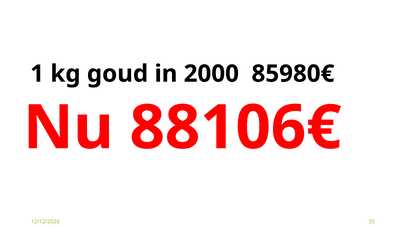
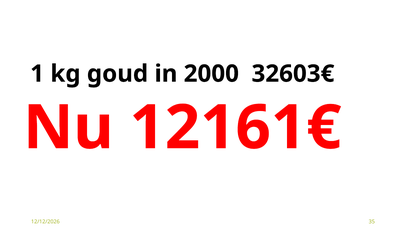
85980€: 85980€ -> 32603€ (293, 74)
88106€: 88106€ -> 12161€ (236, 128)
